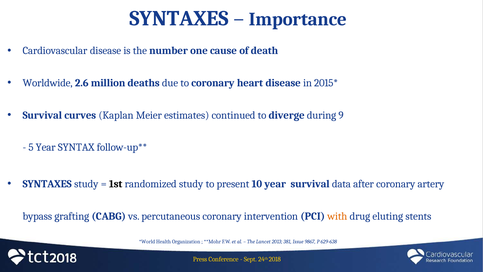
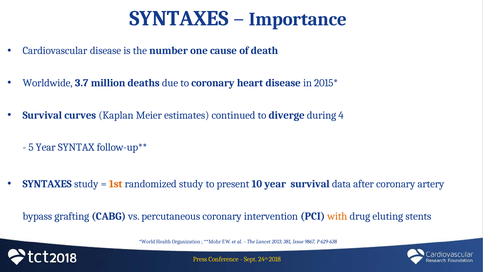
2.6: 2.6 -> 3.7 (82, 83)
9: 9 -> 4 (341, 115)
1st colour: black -> orange (116, 184)
